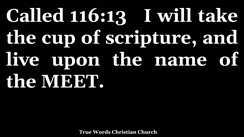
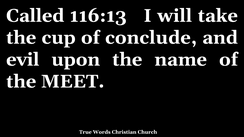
scripture: scripture -> conclude (151, 38)
live: live -> evil (23, 60)
